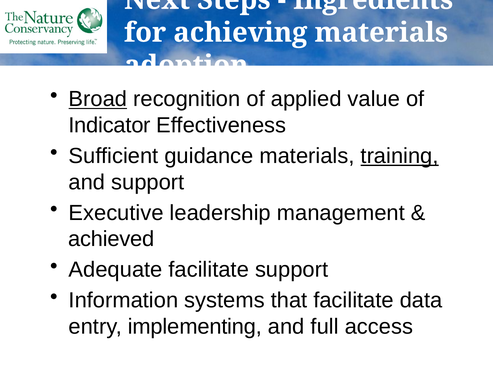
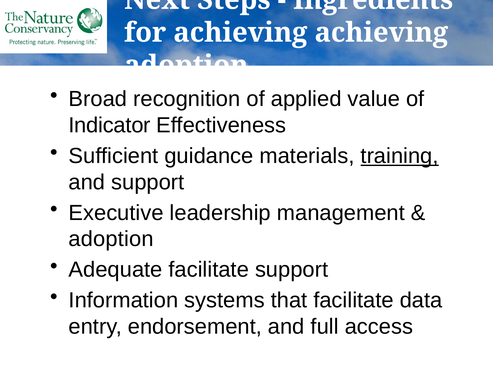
achieving materials: materials -> achieving (381, 33)
Broad underline: present -> none (98, 99)
achieved: achieved -> adoption (111, 240)
implementing: implementing -> endorsement (195, 327)
